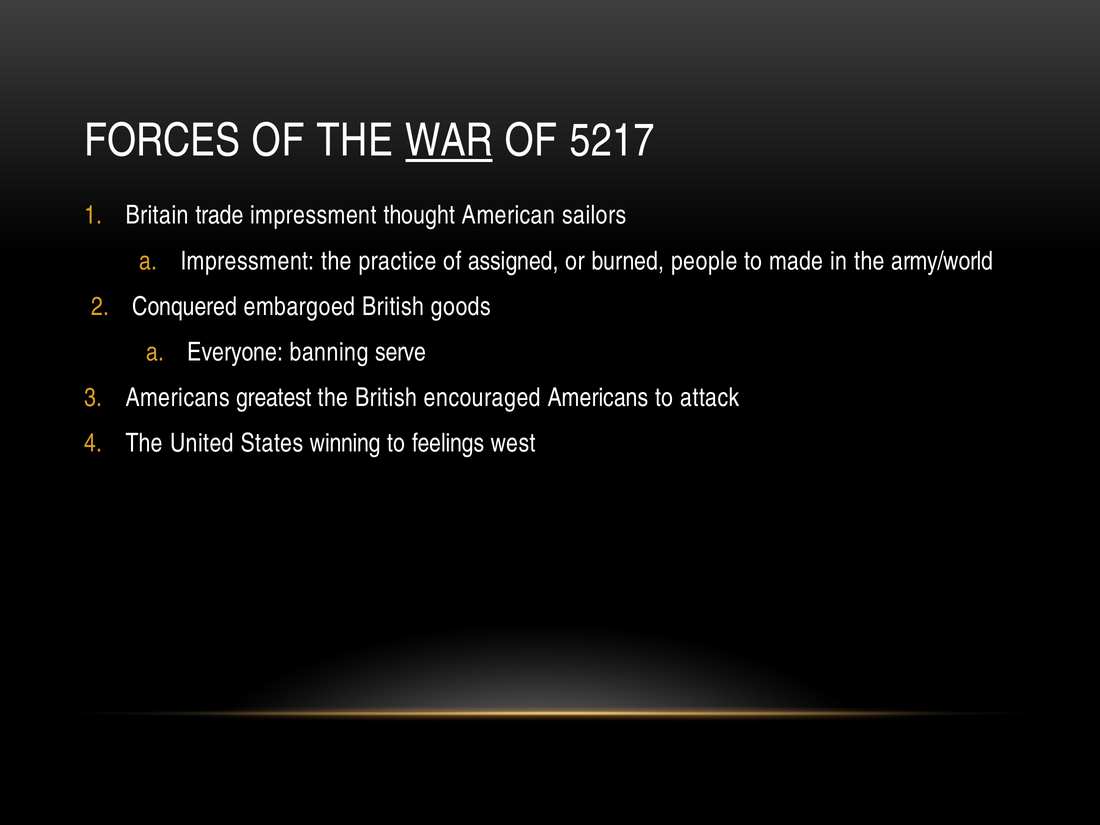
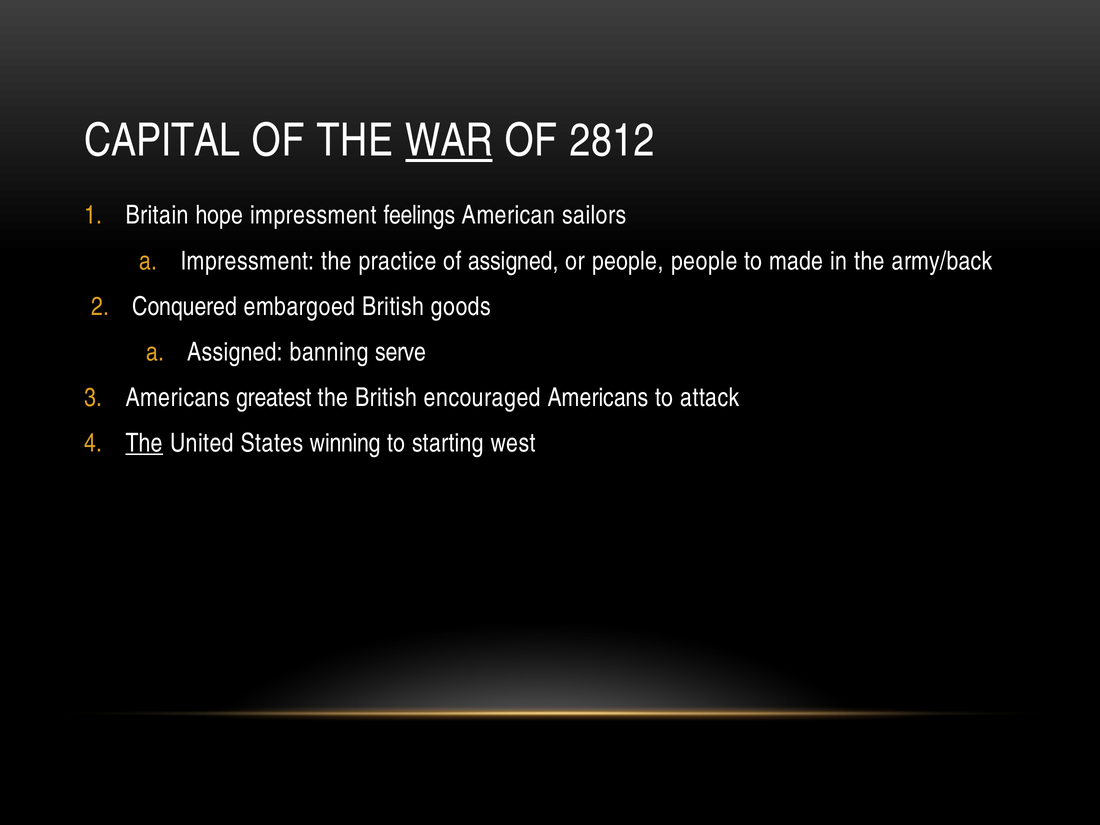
FORCES: FORCES -> CAPITAL (162, 141)
5217: 5217 -> 2812 (612, 141)
trade: trade -> hope (219, 215)
thought: thought -> feelings (419, 215)
or burned: burned -> people (628, 261)
army/world: army/world -> army/back (942, 261)
Everyone: Everyone -> Assigned (235, 352)
The underline: none -> present (144, 443)
feelings: feelings -> starting (448, 443)
